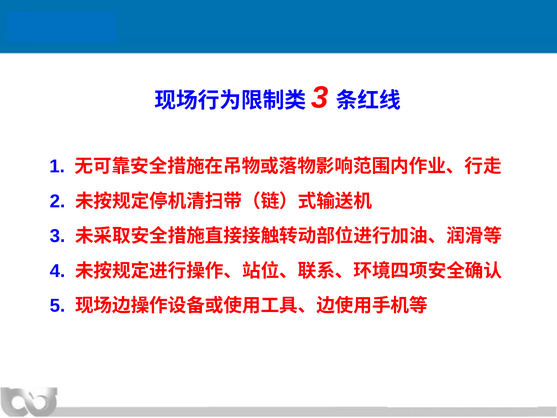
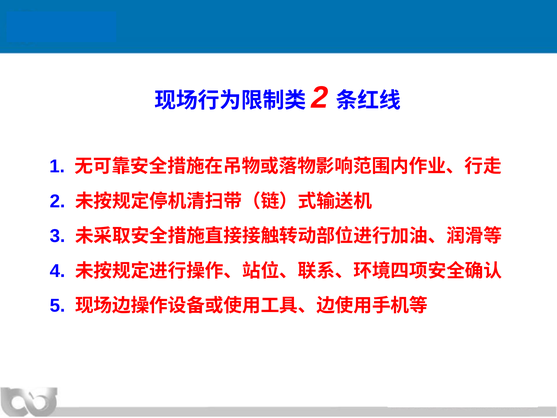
3: 3 -> 2 (320, 97)
